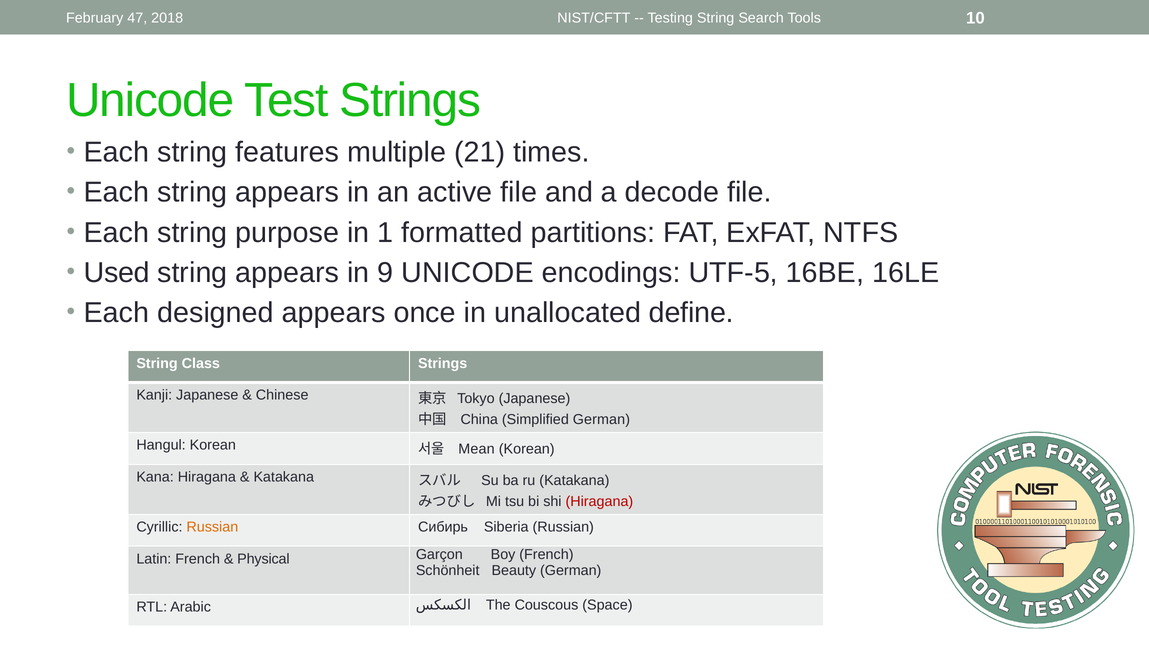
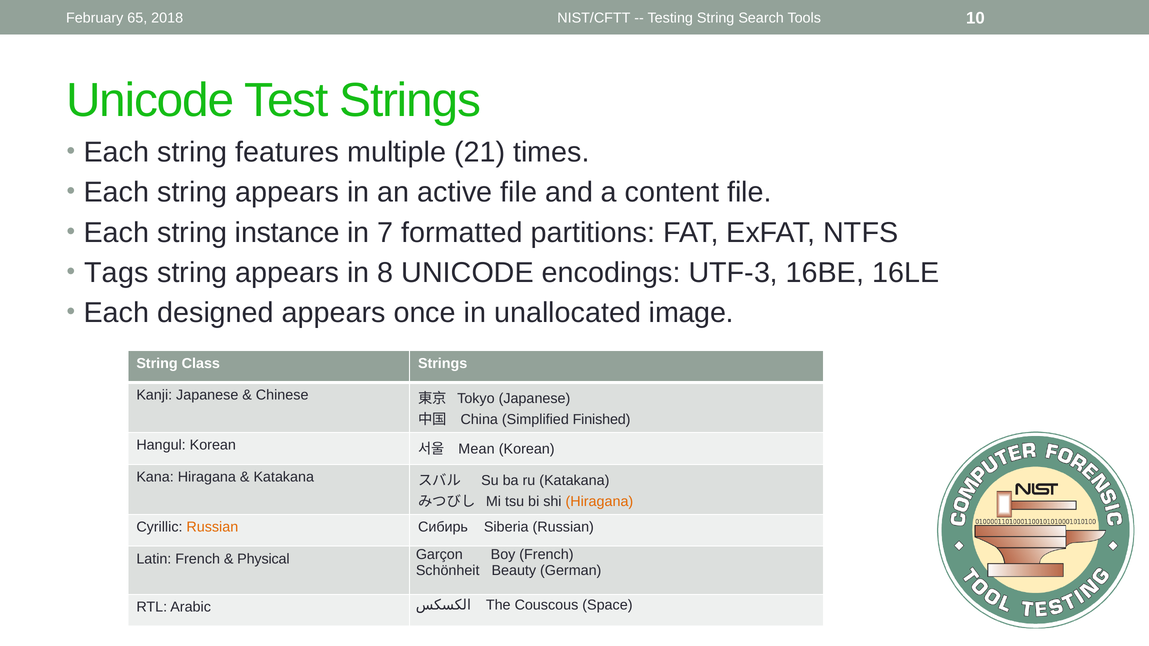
47: 47 -> 65 (137, 18)
decode: decode -> content (672, 193)
purpose: purpose -> instance (287, 233)
1: 1 -> 7 (385, 233)
Used: Used -> Tags (116, 273)
9: 9 -> 8 (385, 273)
UTF-5: UTF-5 -> UTF-3 (733, 273)
define: define -> image (691, 313)
Simplified German: German -> Finished (602, 420)
Hiragana colour: red -> orange (599, 502)
